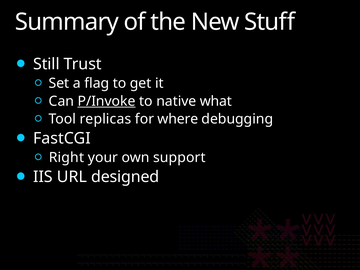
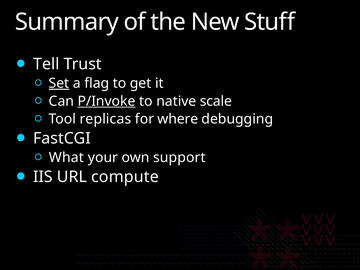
Still: Still -> Tell (46, 64)
Set underline: none -> present (59, 83)
what: what -> scale (216, 101)
Right: Right -> What (66, 157)
designed: designed -> compute (125, 177)
